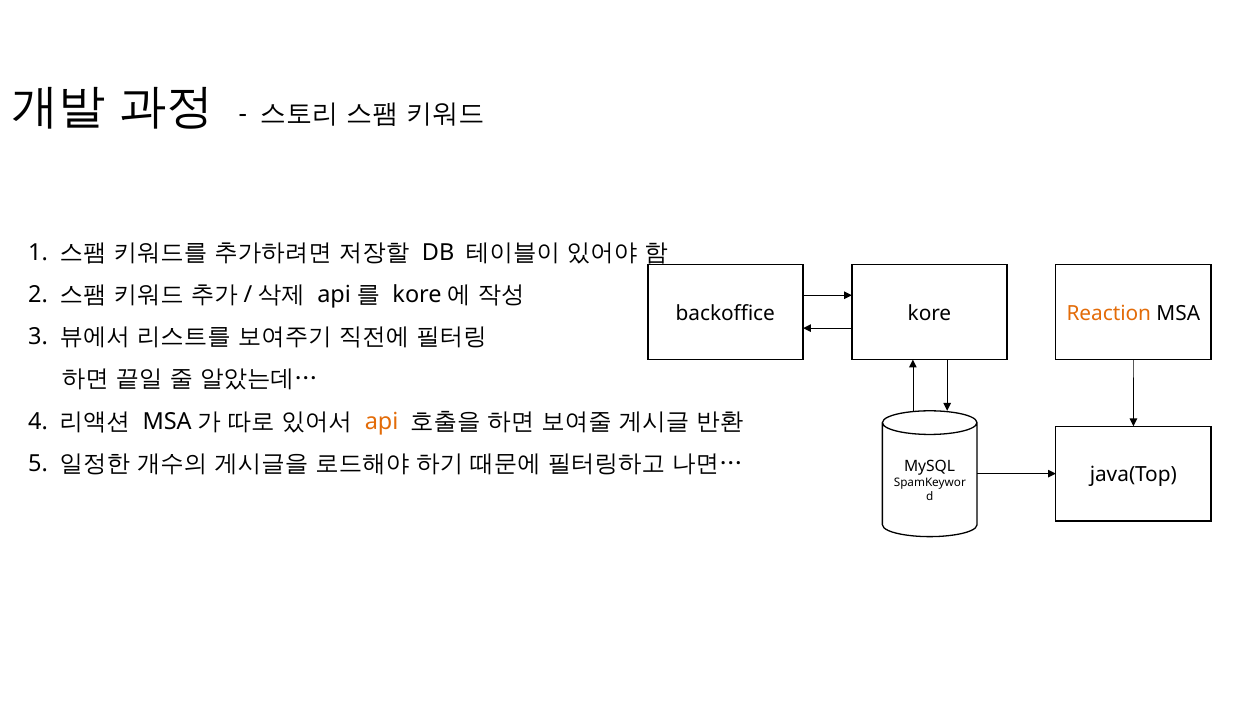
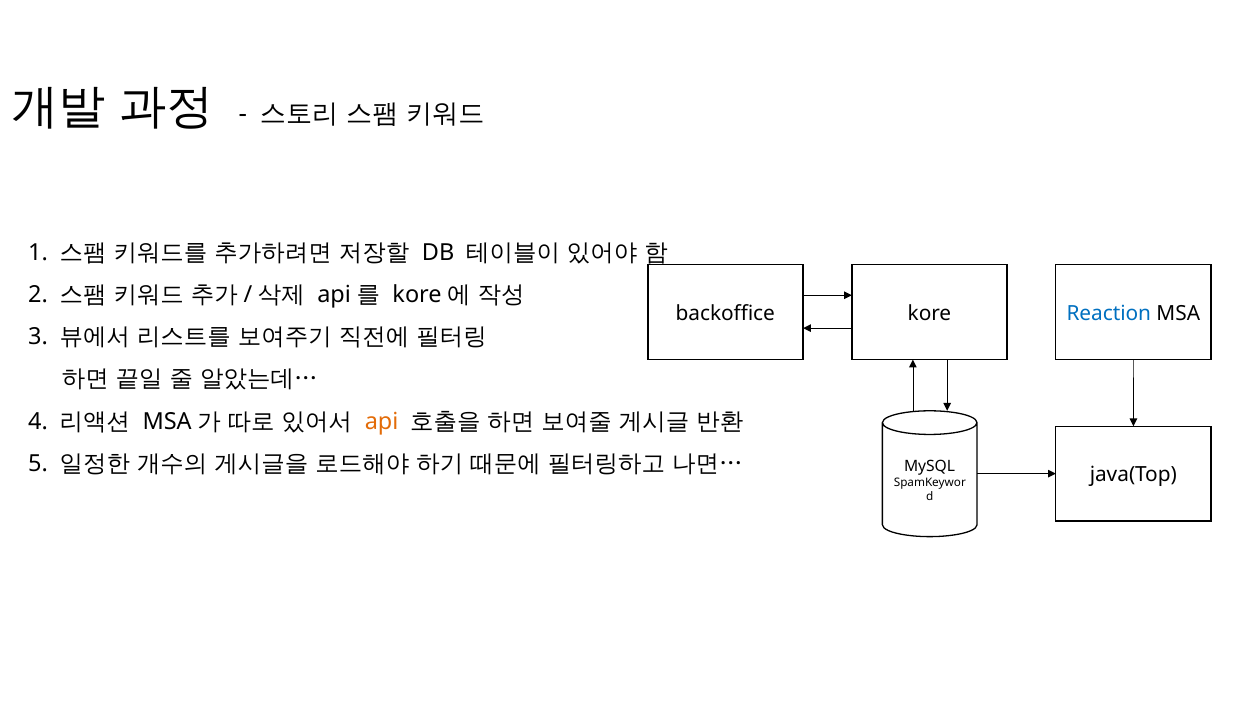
Reaction colour: orange -> blue (1109, 314)
